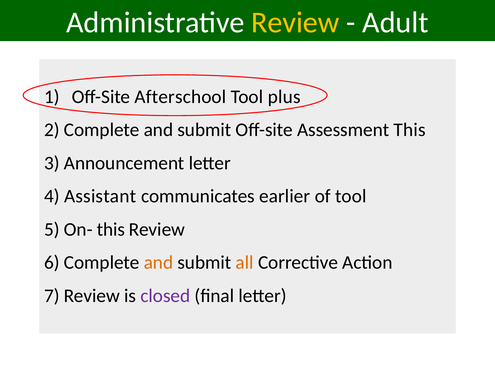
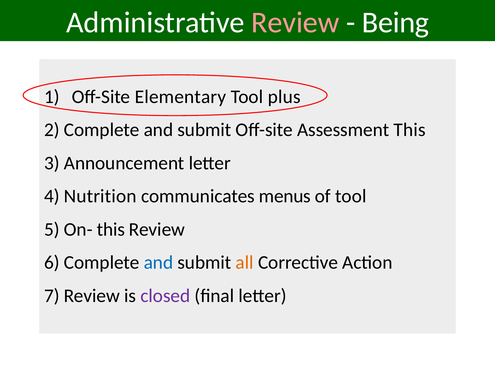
Review colour: yellow -> pink (295, 23)
Adult: Adult -> Being (396, 23)
Afterschool: Afterschool -> Elementary (180, 97)
Assistant: Assistant -> Nutrition (100, 196)
earlier: earlier -> menus (285, 196)
and colour: orange -> blue (158, 263)
